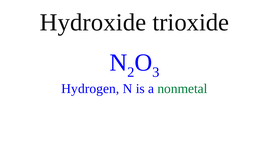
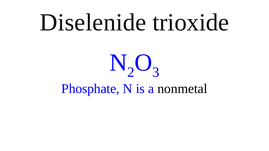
Hydroxide: Hydroxide -> Diselenide (93, 22)
Hydrogen: Hydrogen -> Phosphate (90, 89)
nonmetal colour: green -> black (182, 89)
